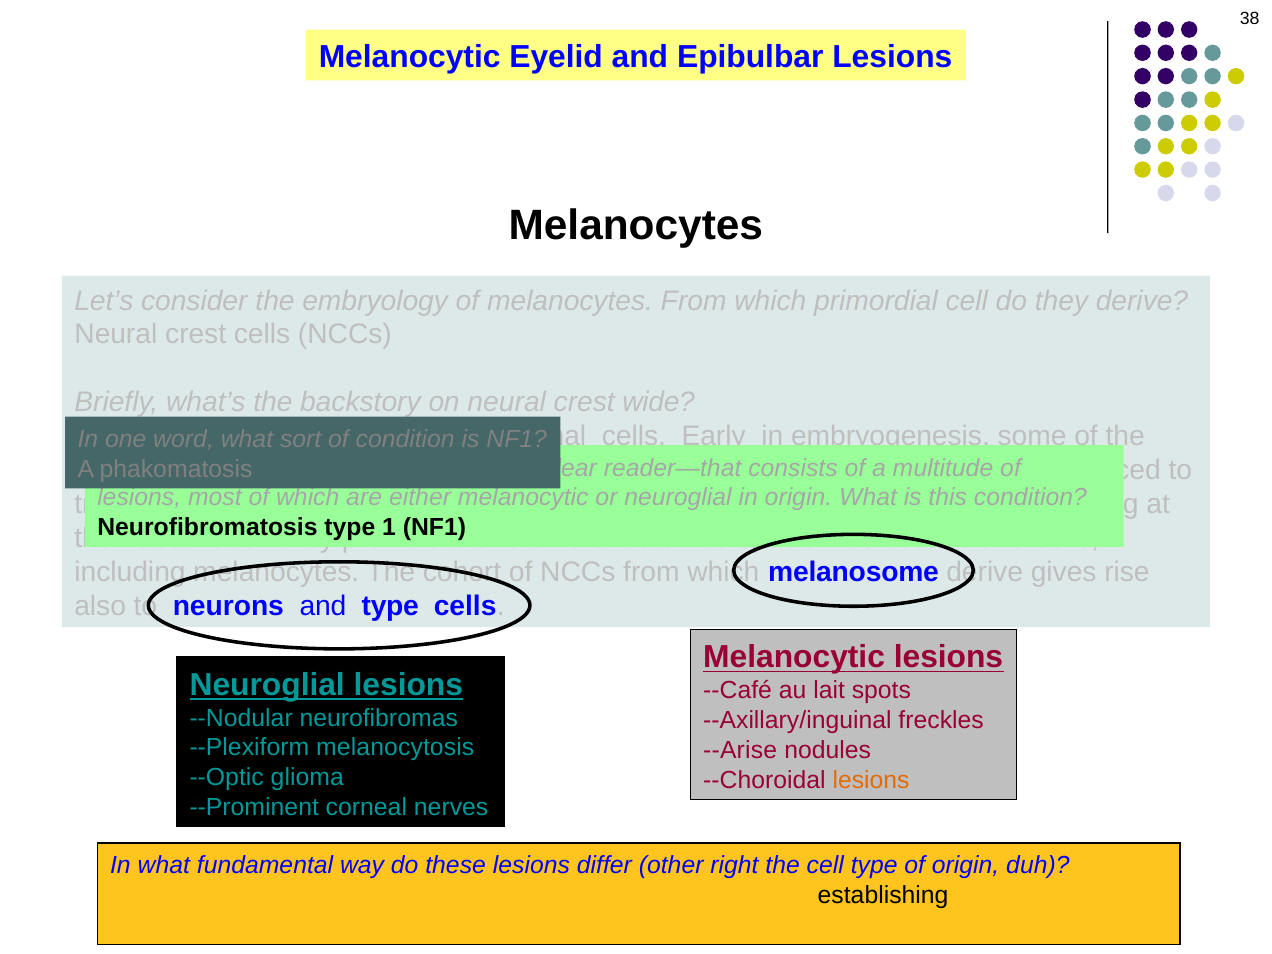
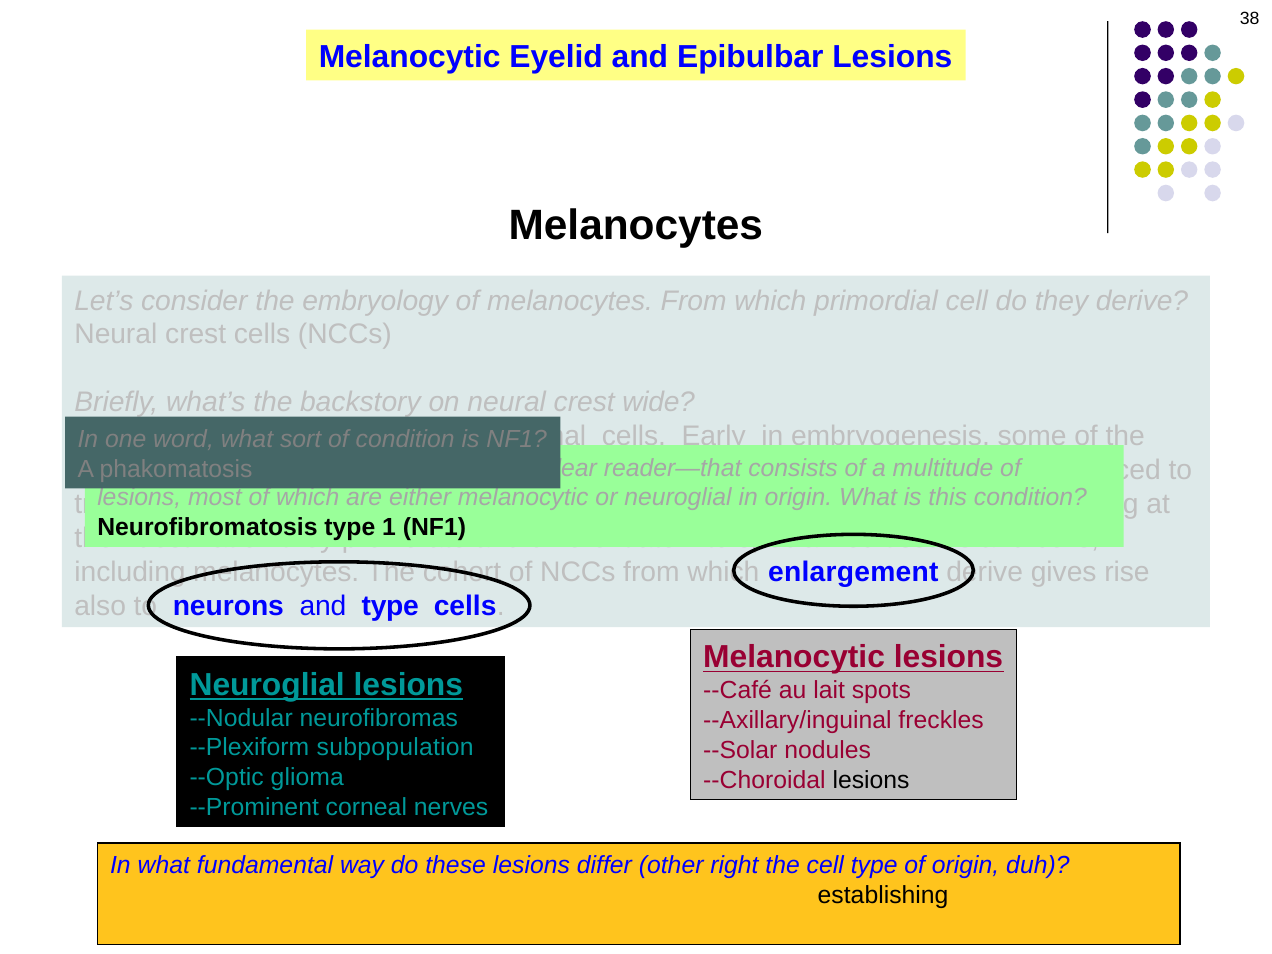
melanosome: melanosome -> enlargement (853, 572)
melanocytosis: melanocytosis -> subpopulation (395, 748)
--Arise: --Arise -> --Solar (740, 750)
lesions colour: orange -> black (871, 780)
